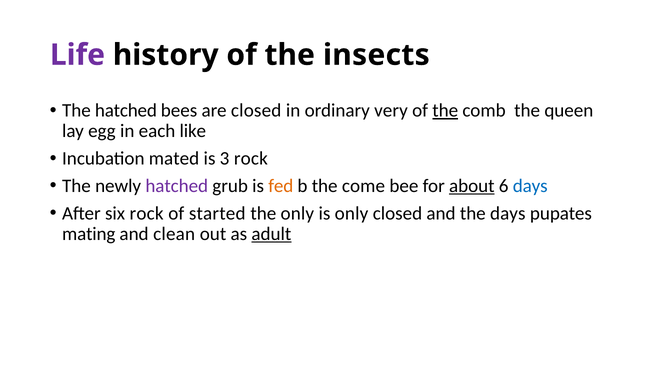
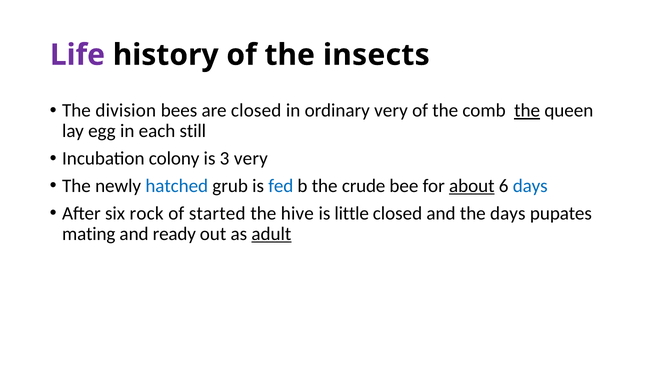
The hatched: hatched -> division (126, 111)
the underline: present -> none (445, 111)
the underline: none -> present (527, 111)
like: like -> still (193, 131)
mated: mated -> colony (174, 158)
3 rock: rock -> very (251, 158)
hatched colour: purple -> blue (177, 186)
fed colour: orange -> blue (281, 186)
come: come -> crude (364, 186)
the only: only -> hive (297, 213)
is only: only -> little (352, 213)
clean: clean -> ready (174, 234)
